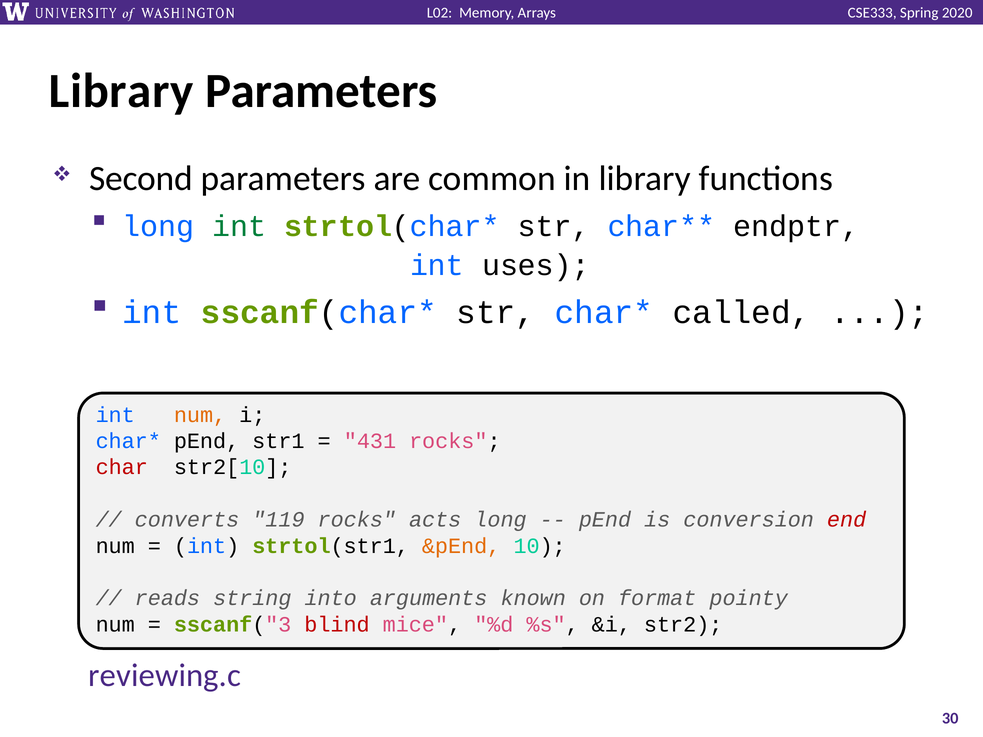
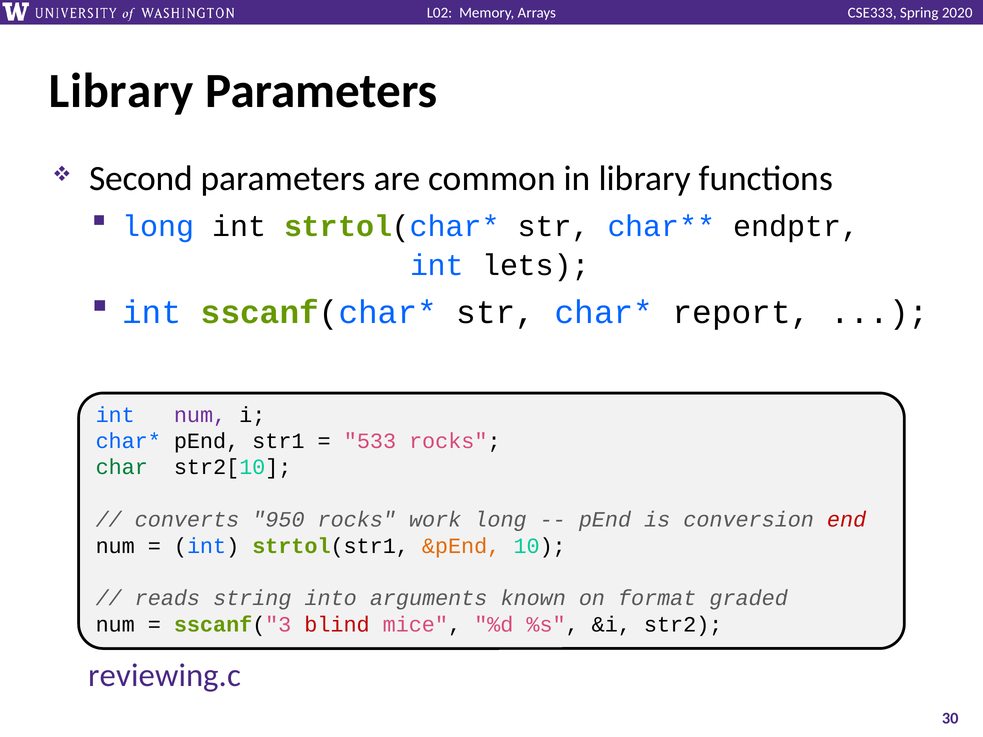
int colour: green -> black (239, 226)
uses: uses -> lets (536, 265)
called: called -> report (742, 313)
num colour: orange -> purple (200, 415)
431: 431 -> 533 (370, 441)
char colour: red -> green (122, 467)
119: 119 -> 950 (278, 520)
acts: acts -> work (435, 520)
pointy: pointy -> graded (749, 598)
